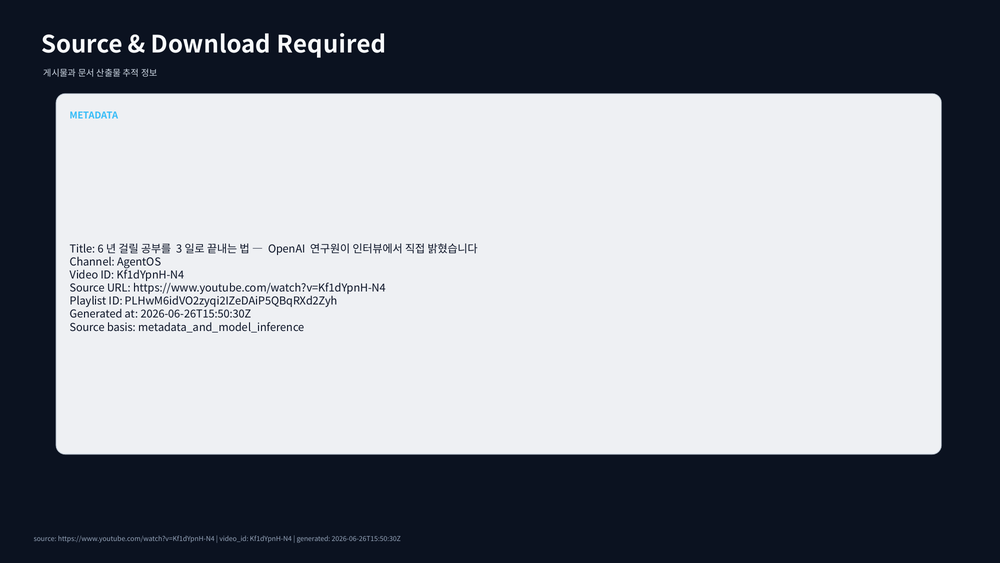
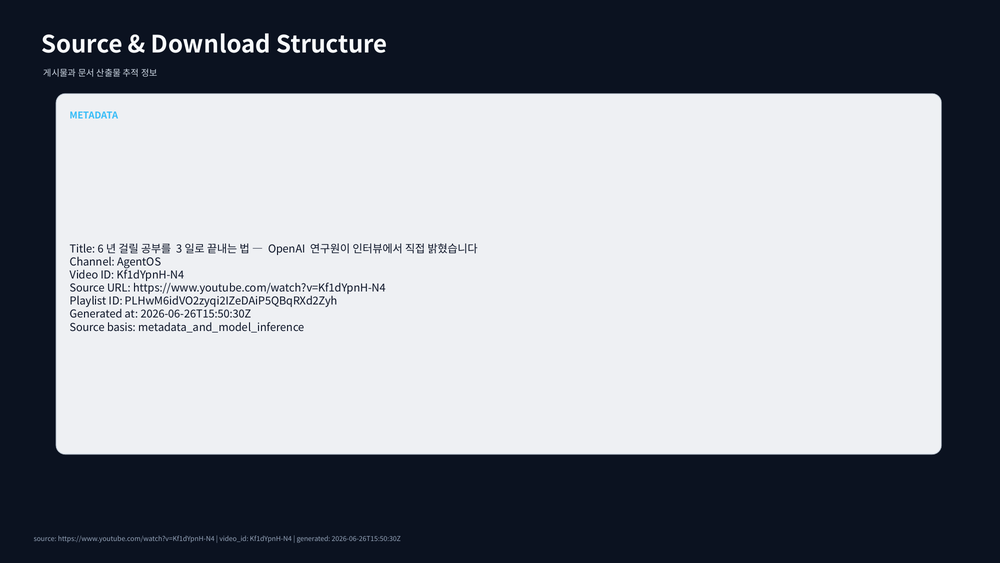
Required: Required -> Structure (332, 45)
